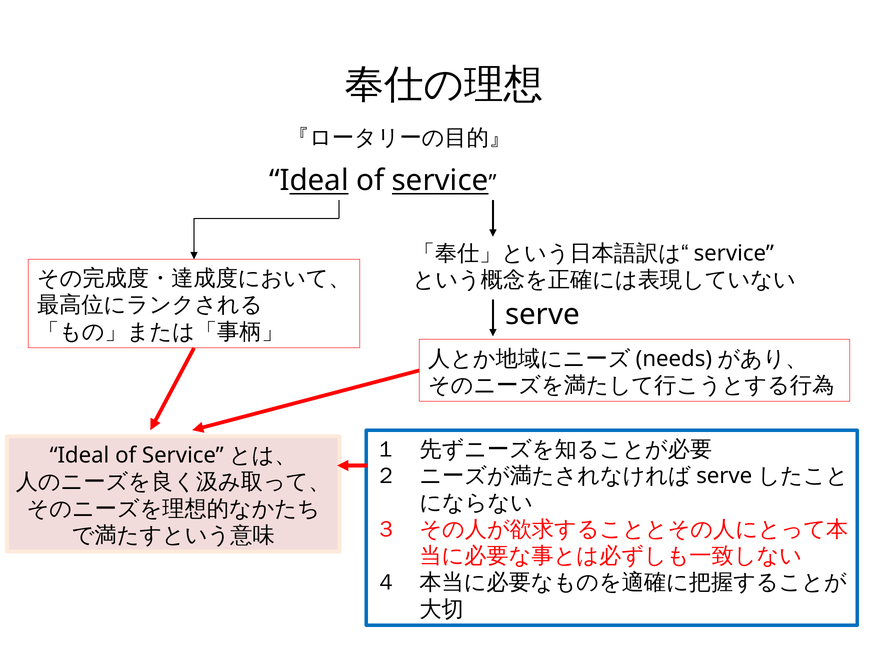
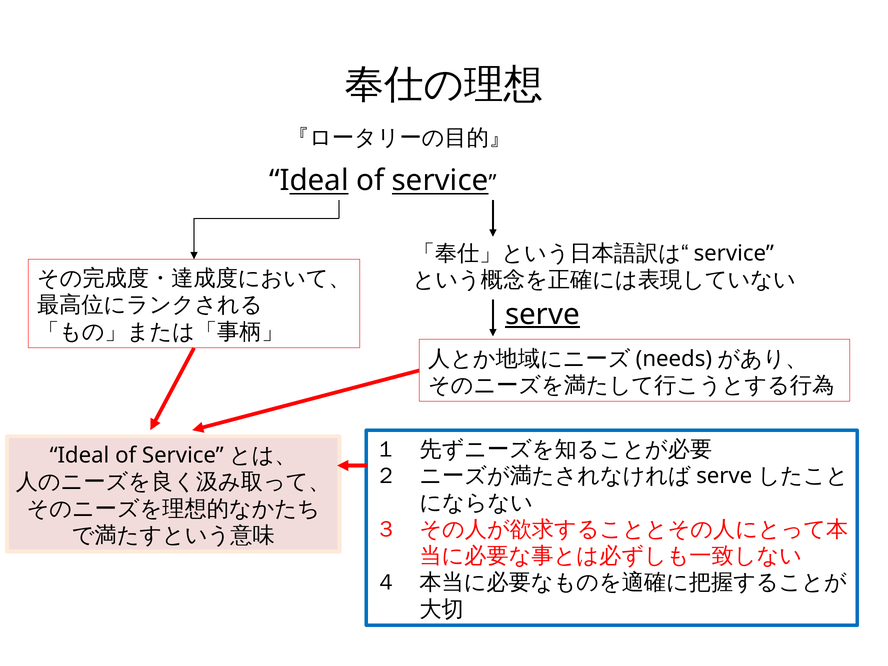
serve underline: none -> present (542, 314)
